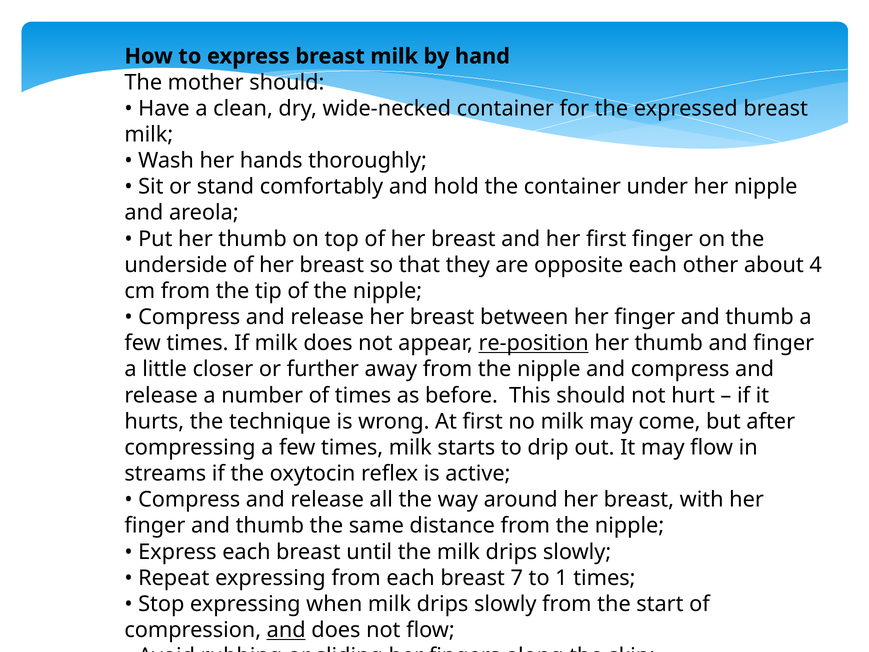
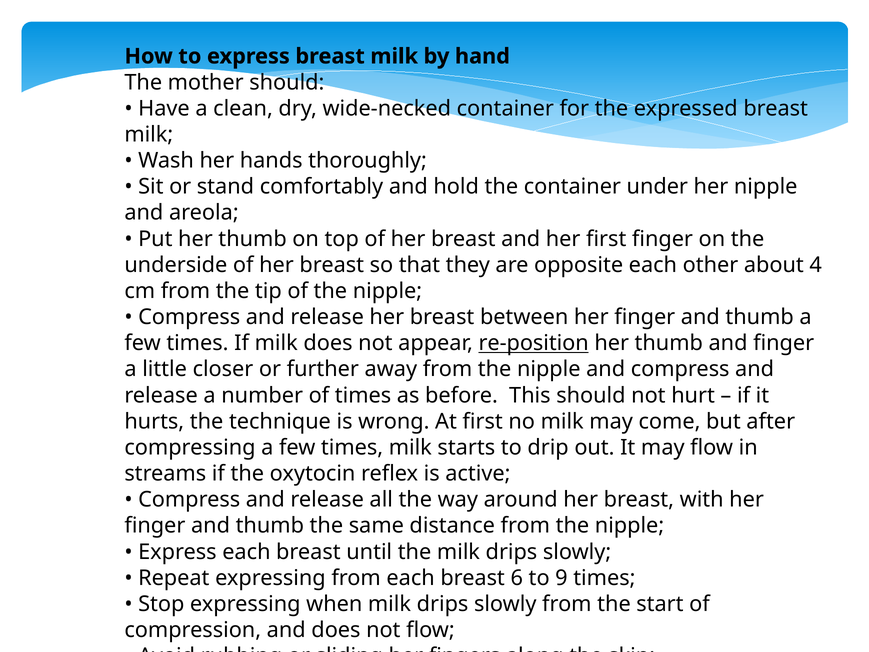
7: 7 -> 6 (517, 578)
1: 1 -> 9 (561, 578)
and underline: present -> none (286, 630)
